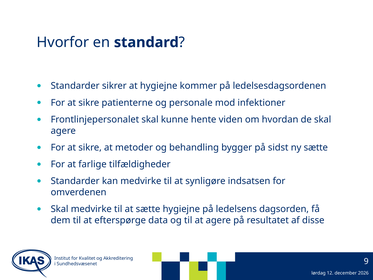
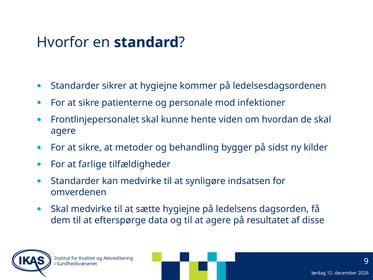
ny sætte: sætte -> kilder (316, 147)
